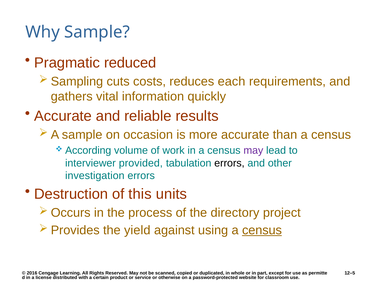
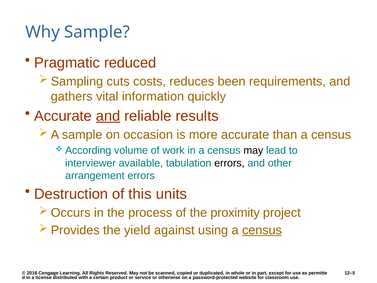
each: each -> been (232, 81)
and underline: none -> present (108, 116)
may colour: purple -> black (253, 150)
provided: provided -> available (141, 163)
investigation: investigation -> arrangement (95, 175)
directory: directory -> proximity (235, 212)
